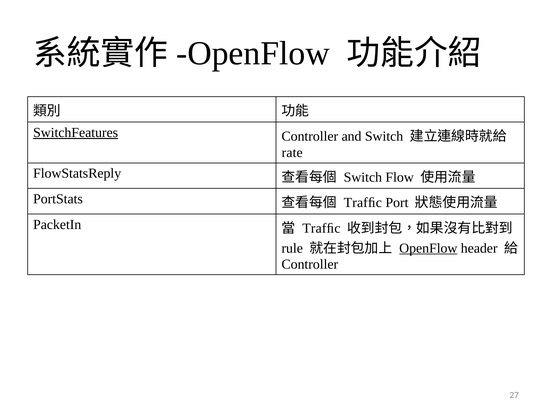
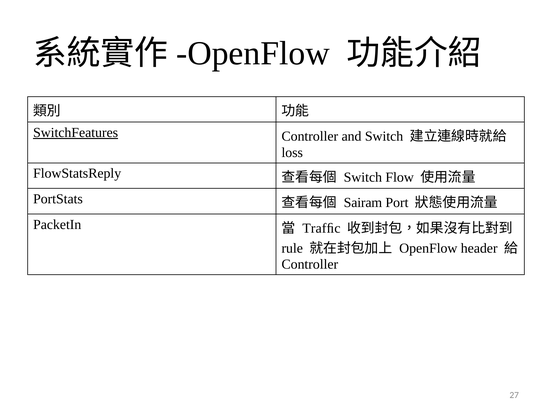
rate: rate -> loss (292, 153)
Trafﬁc: Trafﬁc -> Sairam (363, 203)
OpenFlow underline: present -> none (428, 248)
